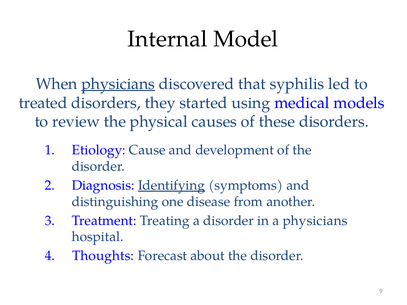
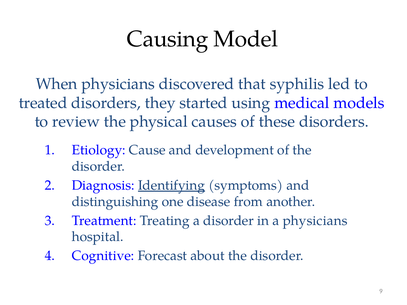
Internal: Internal -> Causing (168, 39)
physicians underline: present -> none (118, 84)
Thoughts: Thoughts -> Cognitive (103, 256)
